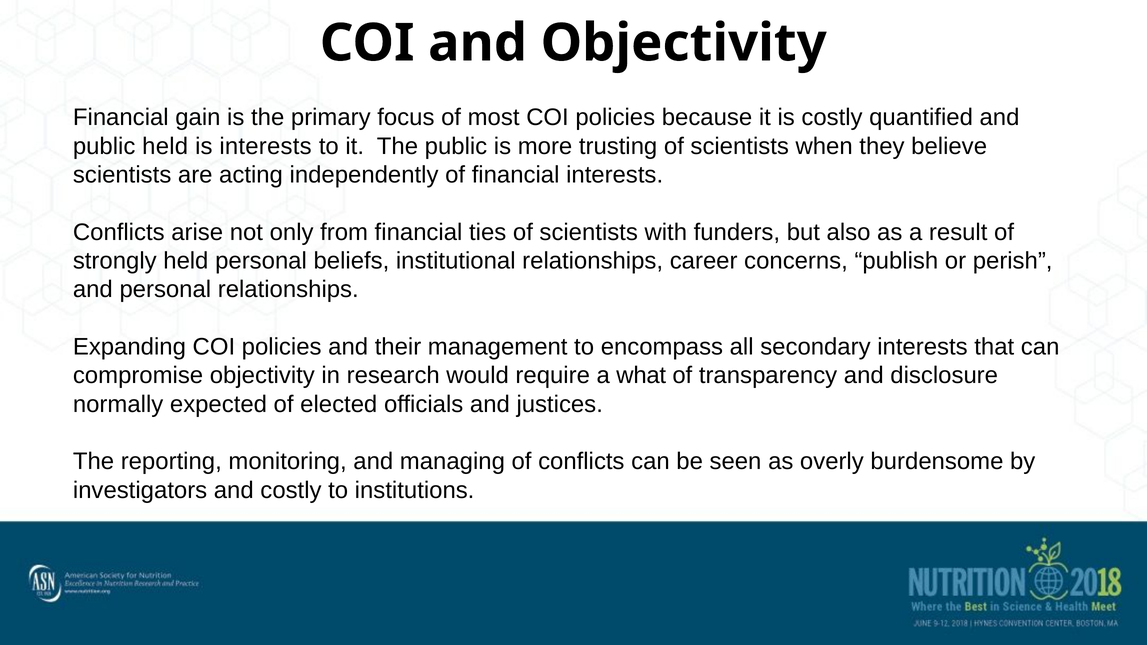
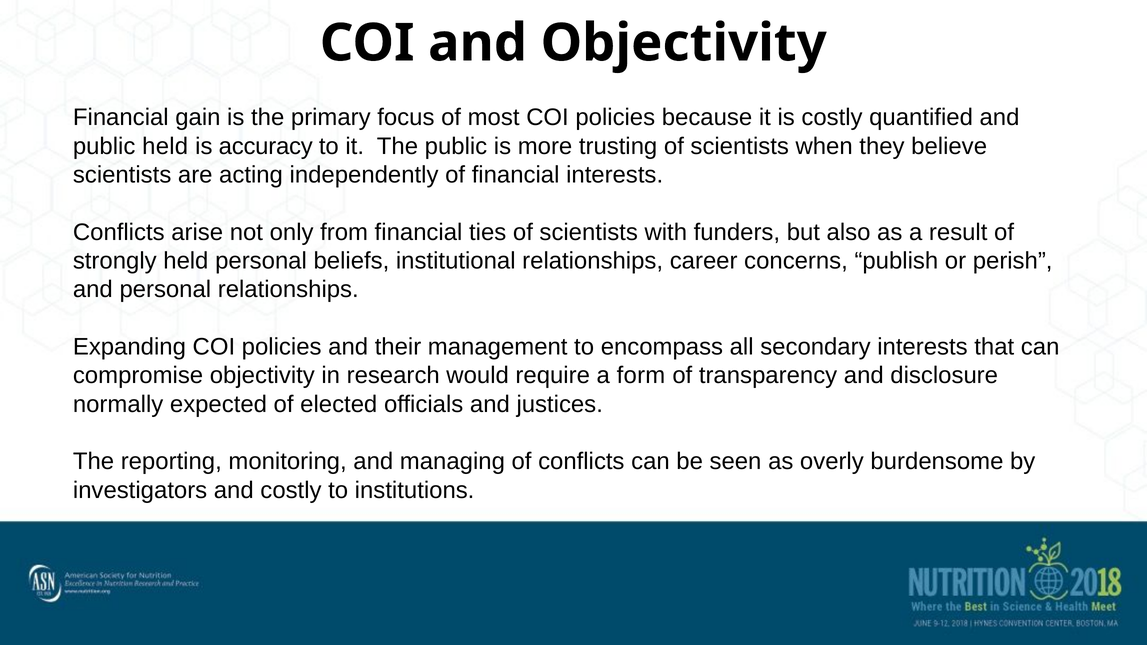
is interests: interests -> accuracy (266, 146)
what: what -> form (641, 376)
